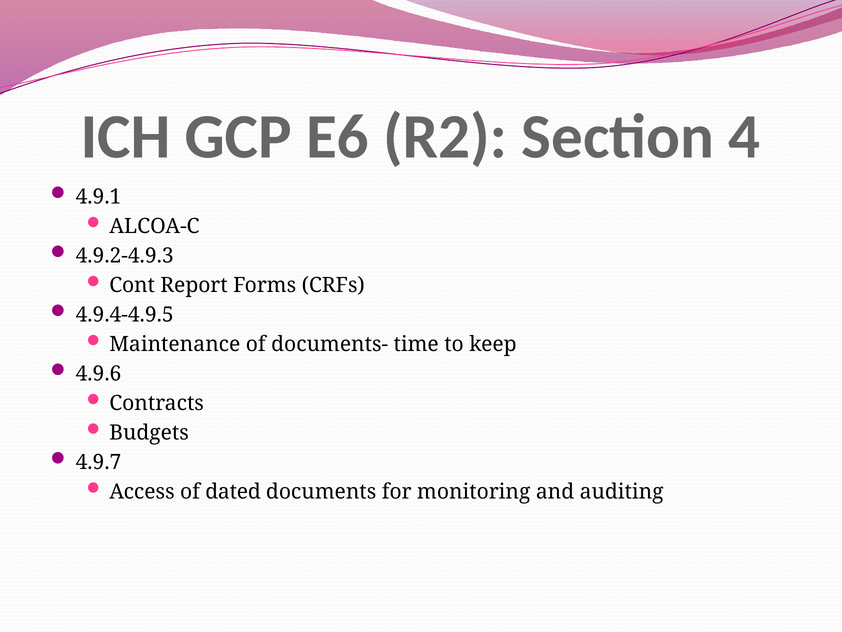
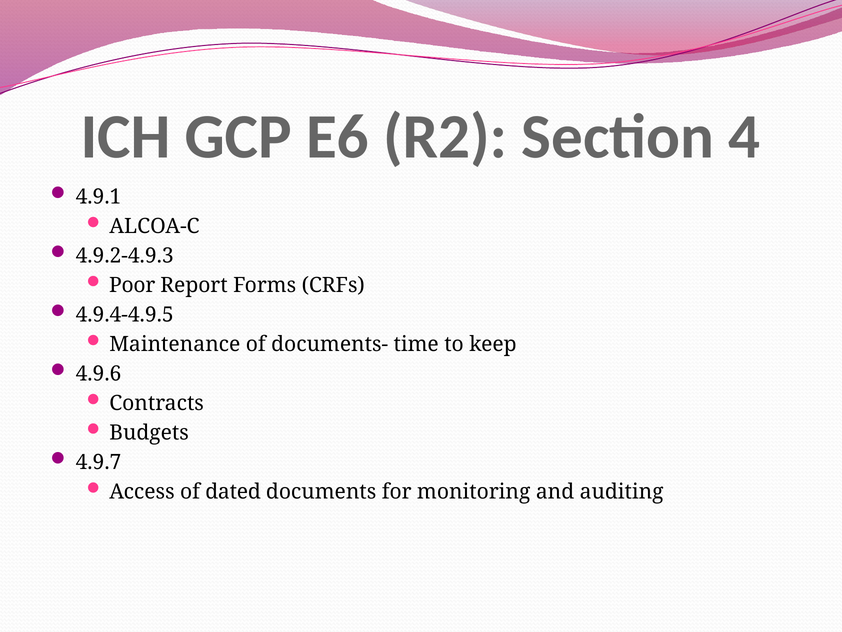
Cont: Cont -> Poor (132, 285)
